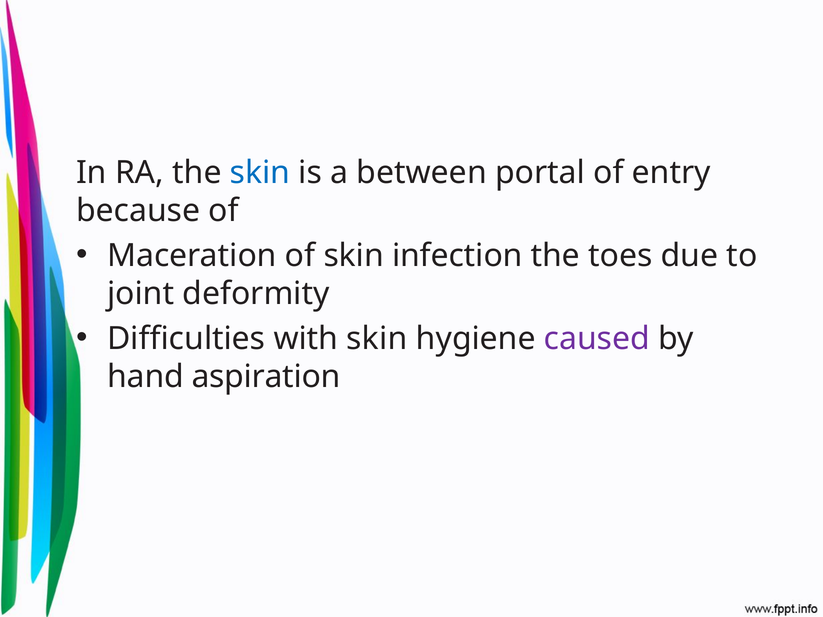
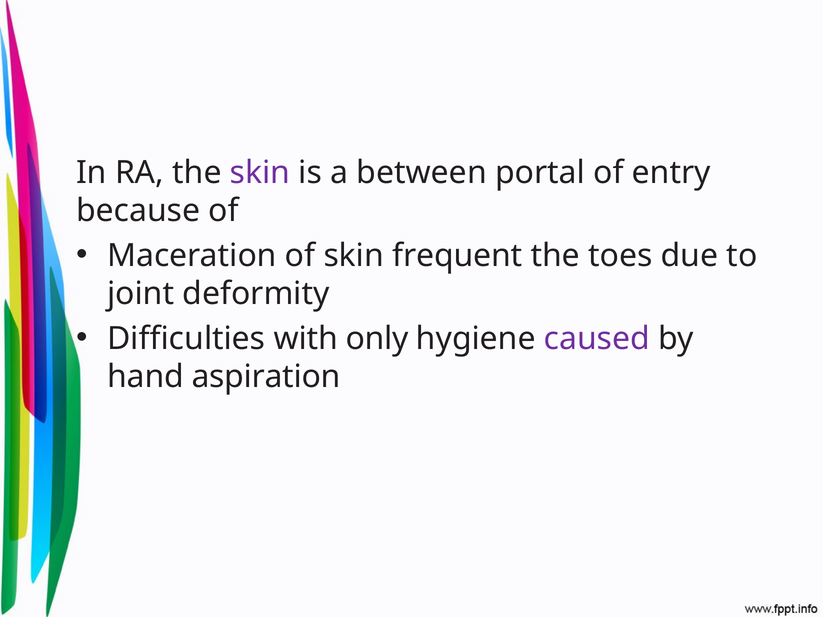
skin colour: blue -> purple (260, 173)
infection: infection -> frequent (457, 256)
with skin: skin -> only (377, 339)
